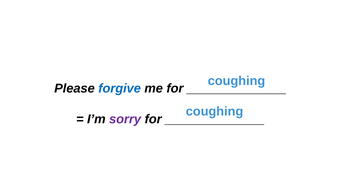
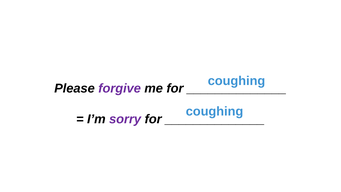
forgive colour: blue -> purple (120, 88)
